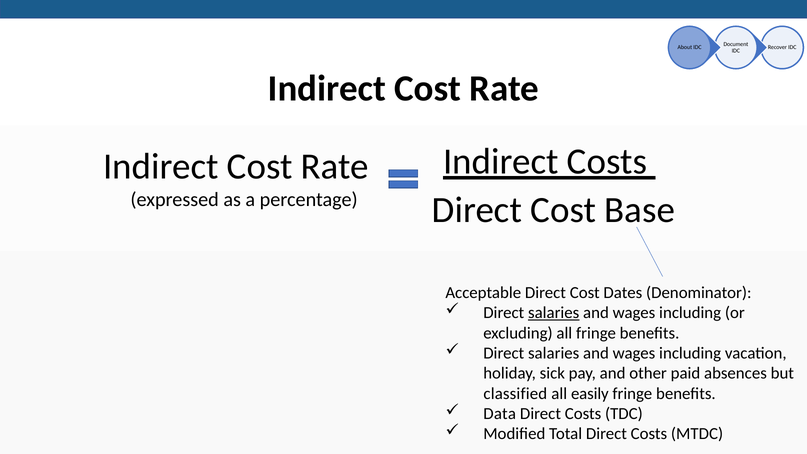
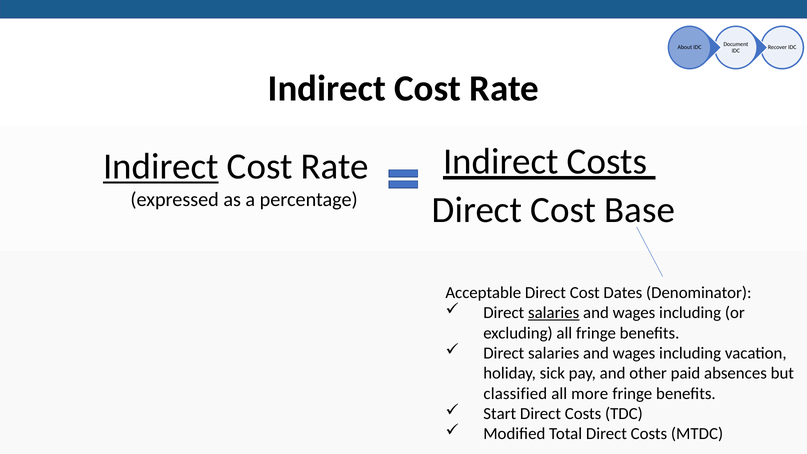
Indirect underline: none -> present (161, 167)
easily: easily -> more (590, 394)
Data: Data -> Start (500, 414)
